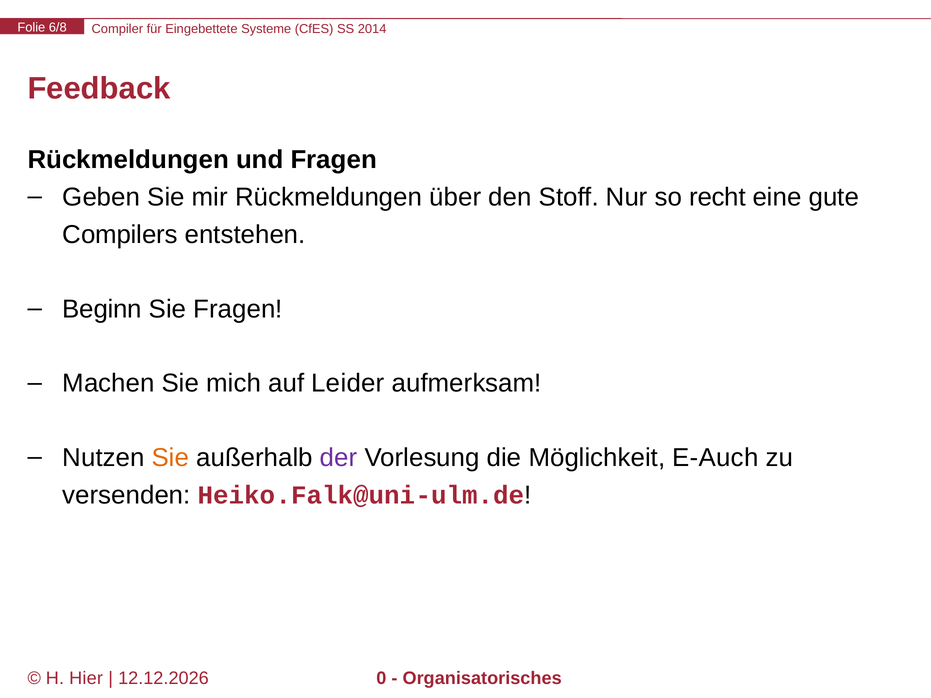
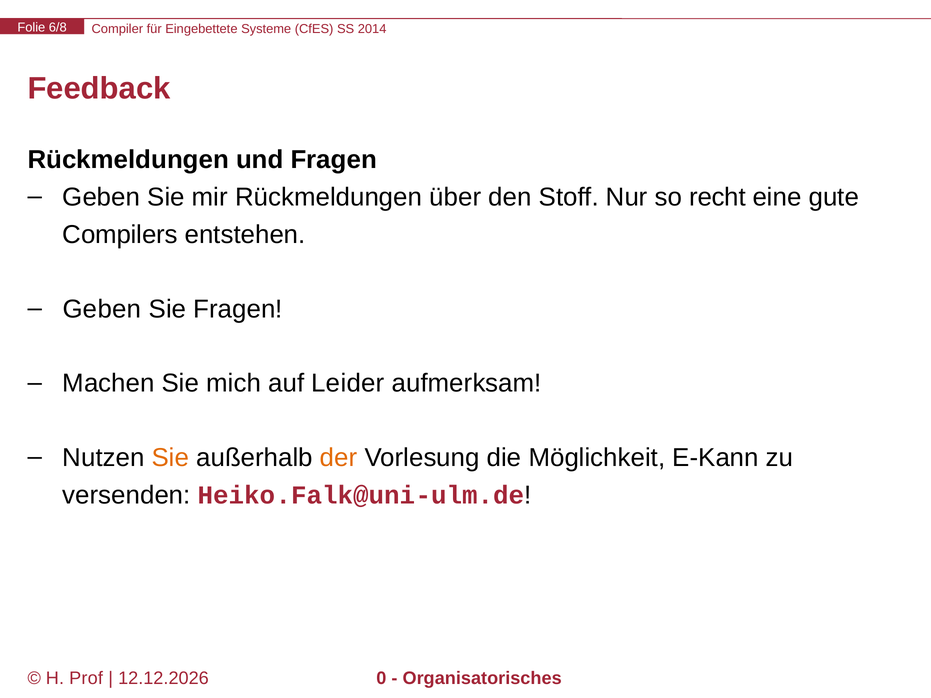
Beginn: Beginn -> Geben (102, 309)
der colour: purple -> orange (339, 458)
E-Auch: E-Auch -> E-Kann (716, 458)
Hier: Hier -> Prof (86, 679)
